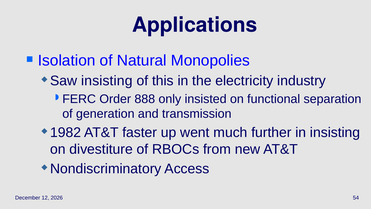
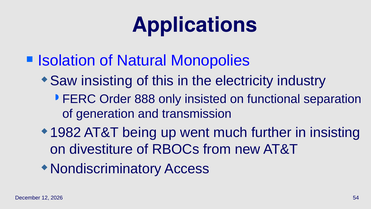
faster: faster -> being (140, 132)
